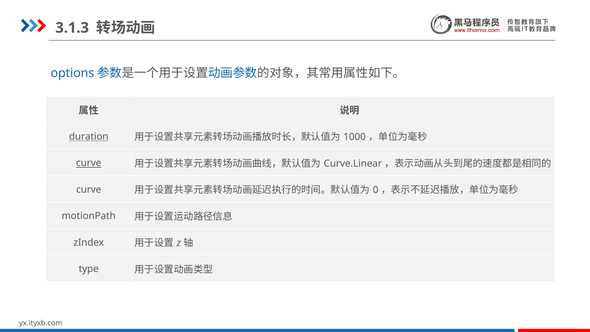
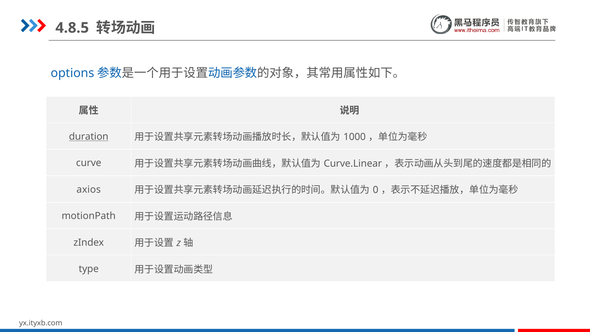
3.1.3: 3.1.3 -> 4.8.5 (72, 28)
curve underline: present -> none (89, 163)
curve: curve -> axios (89, 190)
